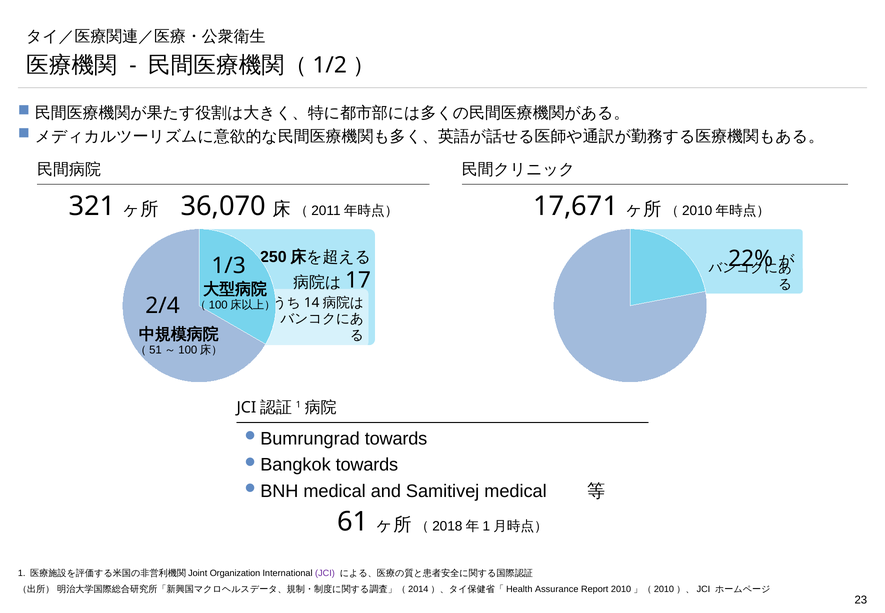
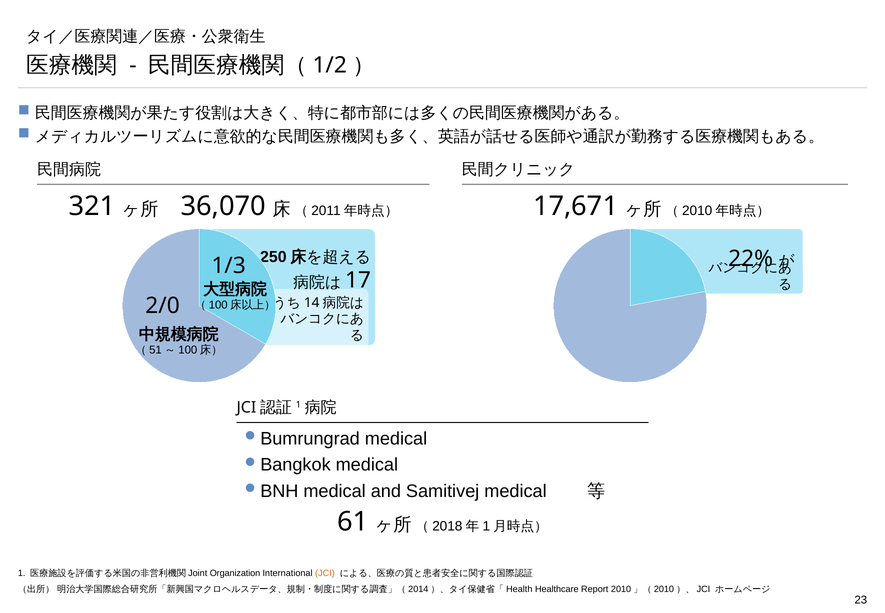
2/4: 2/4 -> 2/0 (163, 306)
towards: towards -> medical (396, 438)
towards: towards -> medical (367, 465)
JCI colour: purple -> orange (325, 573)
Assurance: Assurance -> Healthcare (557, 589)
